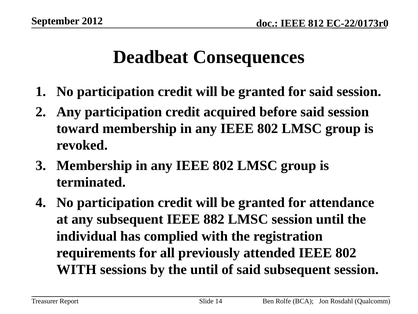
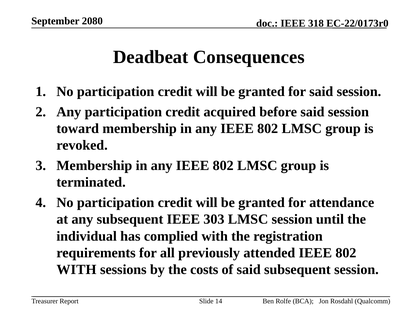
2012: 2012 -> 2080 (92, 21)
812: 812 -> 318 (316, 23)
882: 882 -> 303 (214, 219)
the until: until -> costs (204, 269)
